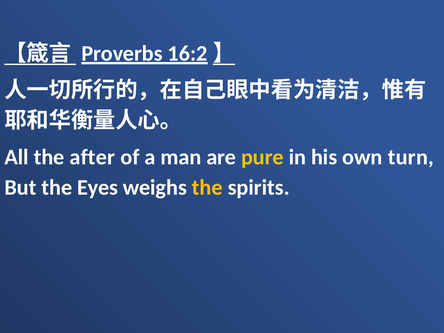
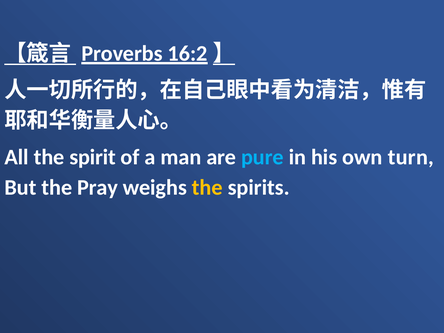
after: after -> spirit (93, 157)
pure colour: yellow -> light blue (262, 157)
Eyes: Eyes -> Pray (98, 187)
